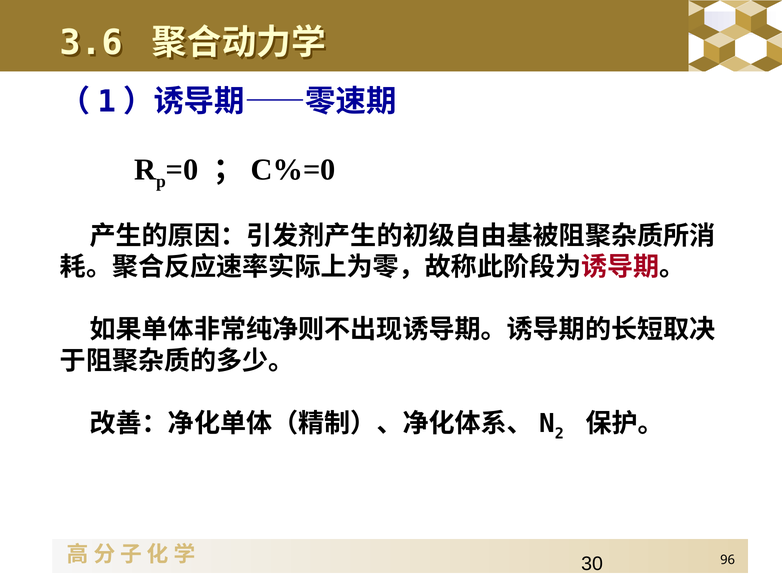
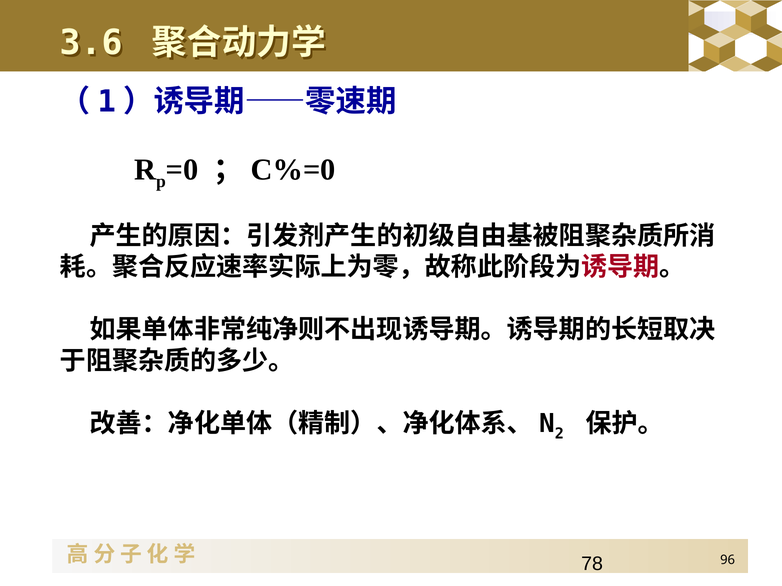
30: 30 -> 78 (592, 564)
